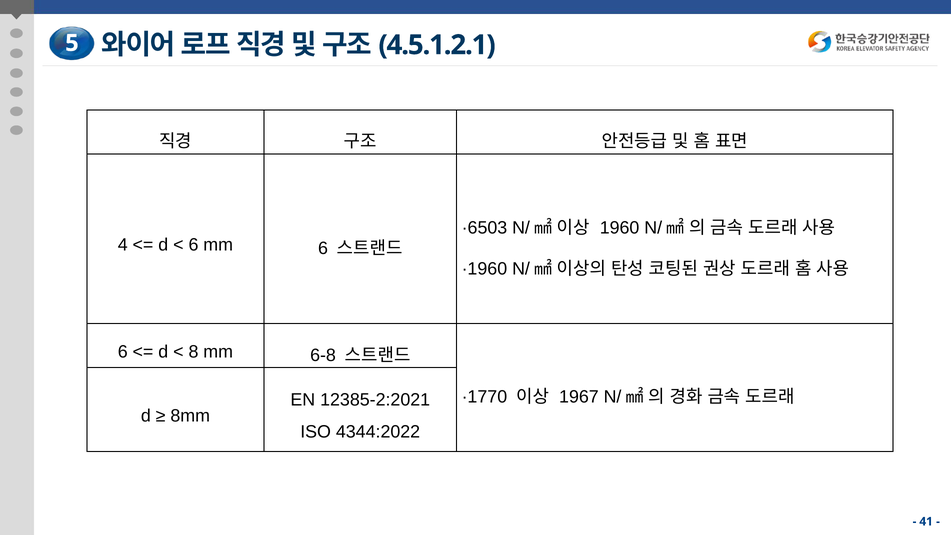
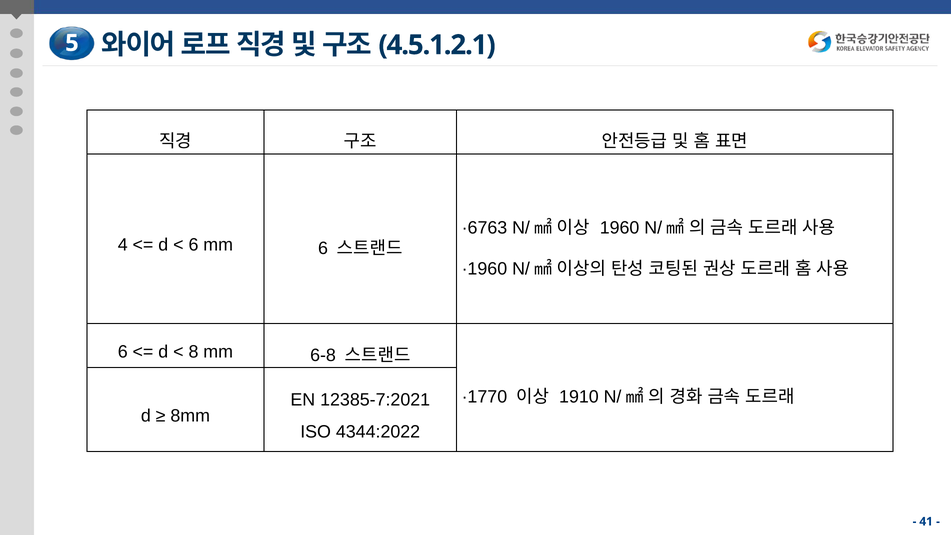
·6503: ·6503 -> ·6763 (484, 228)
1967: 1967 -> 1910 (579, 397)
12385-2:2021: 12385-2:2021 -> 12385-7:2021 (375, 400)
